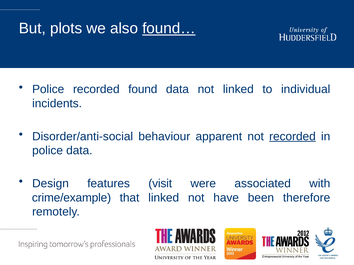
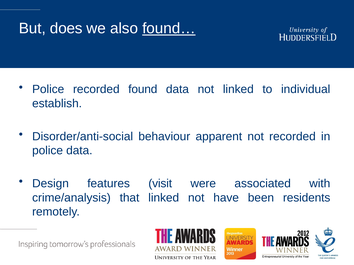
plots: plots -> does (66, 29)
incidents: incidents -> establish (57, 104)
recorded underline: present -> none (292, 137)
crime/example: crime/example -> crime/analysis (71, 198)
therefore: therefore -> residents (307, 198)
